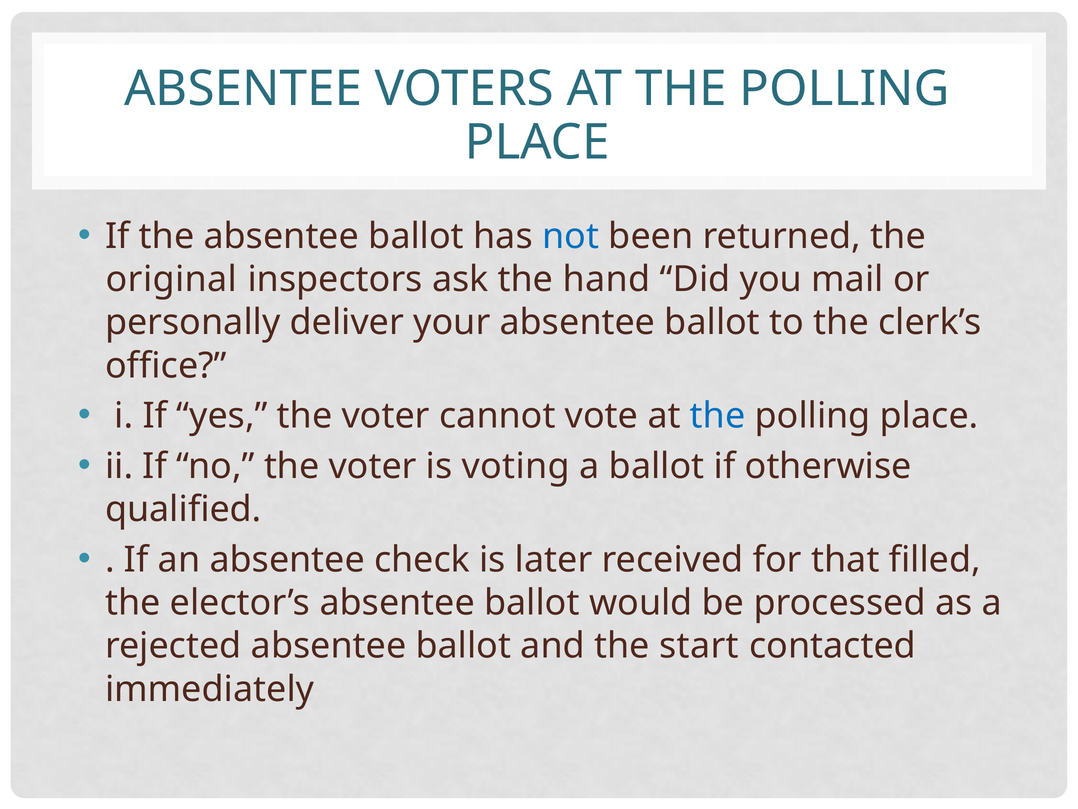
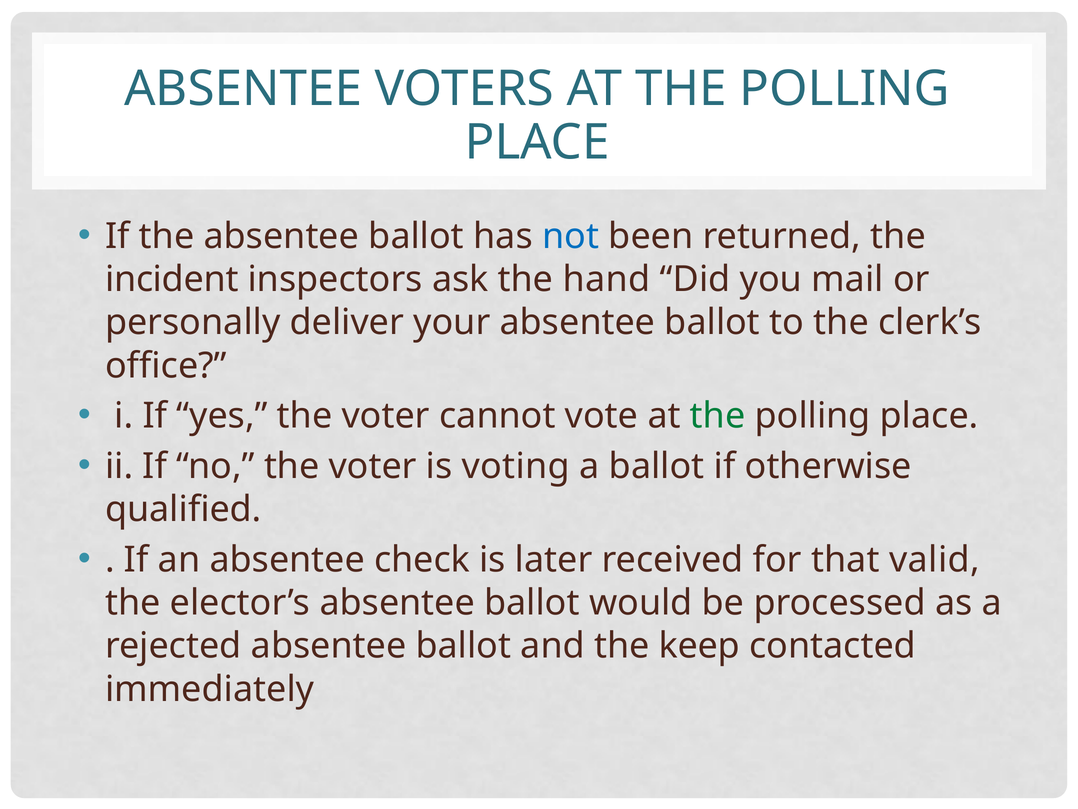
original: original -> incident (172, 279)
the colour: blue -> green (718, 416)
filled: filled -> valid (935, 559)
start: start -> keep (699, 646)
